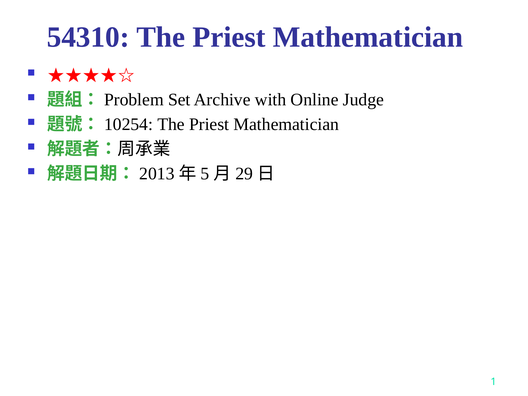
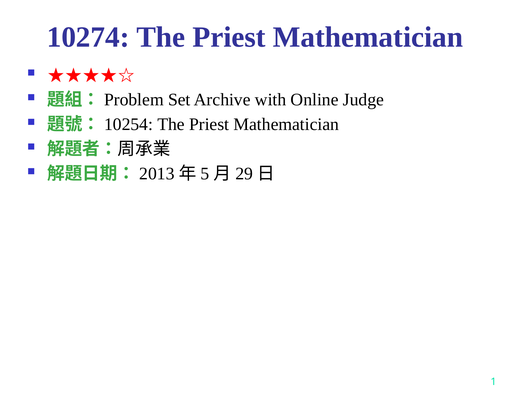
54310: 54310 -> 10274 (88, 37)
